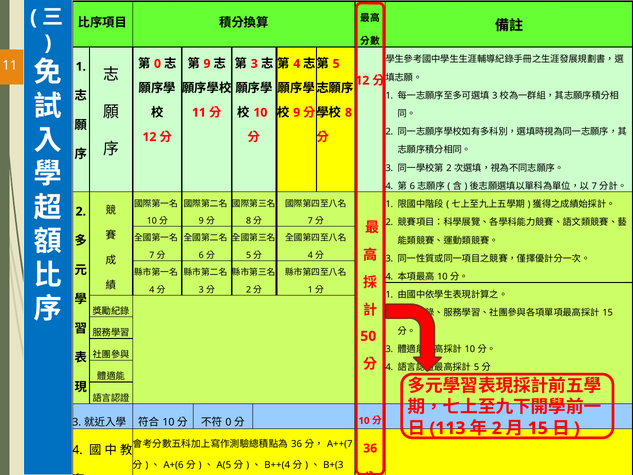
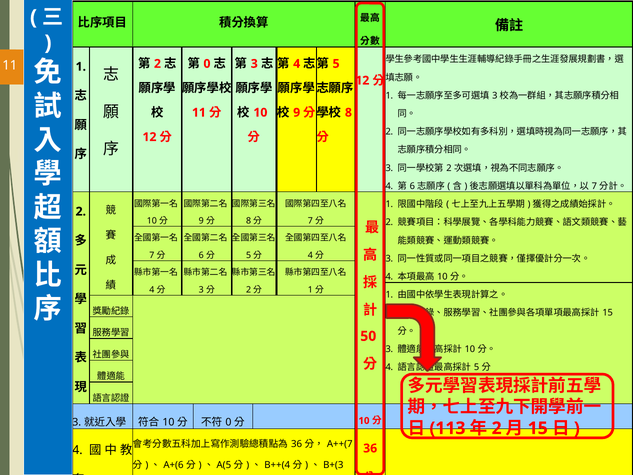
0: 0 -> 2 (157, 64)
9: 9 -> 0 (207, 64)
